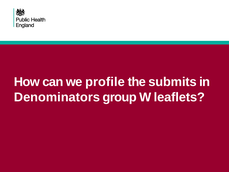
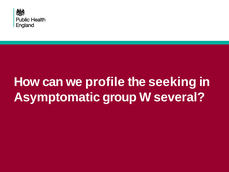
submits: submits -> seeking (172, 82)
Denominators: Denominators -> Asymptomatic (57, 97)
leaflets: leaflets -> several (179, 97)
